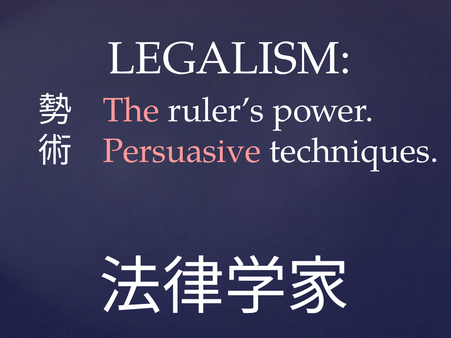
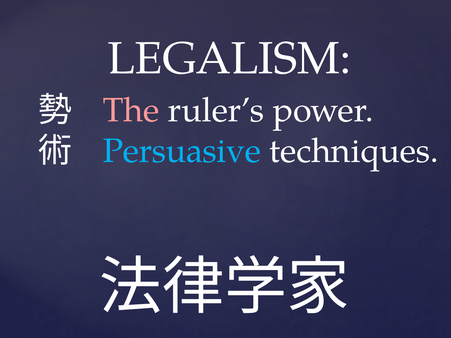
Persuasive colour: pink -> light blue (182, 151)
